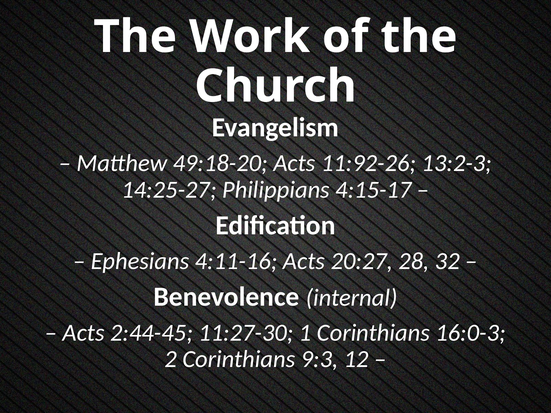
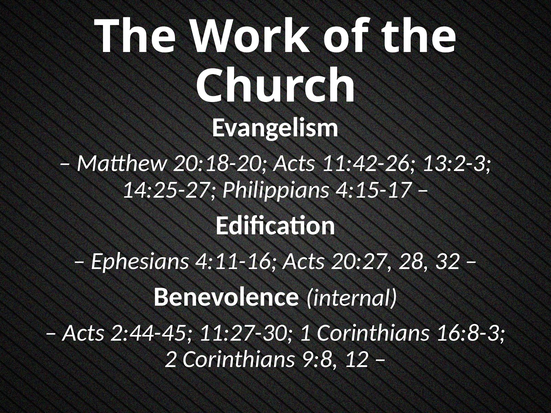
49:18-20: 49:18-20 -> 20:18-20 (220, 163)
11:92-26: 11:92-26 -> 11:42-26 (369, 163)
16:0-3: 16:0-3 -> 16:8-3 (471, 333)
9:3: 9:3 -> 9:8 (320, 359)
